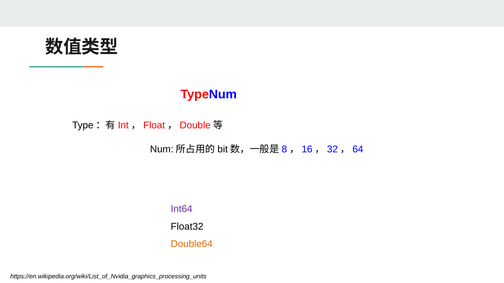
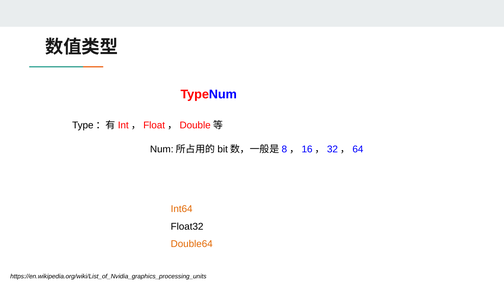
Int64 colour: purple -> orange (182, 209)
